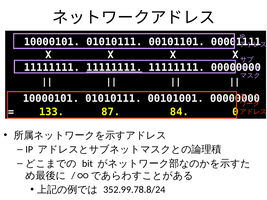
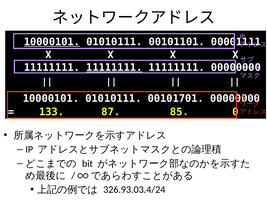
10000101 underline: none -> present (52, 42)
00101001: 00101001 -> 00101701 (176, 99)
84: 84 -> 85 (179, 112)
352.99.78.8/24: 352.99.78.8/24 -> 326.93.03.4/24 (134, 190)
